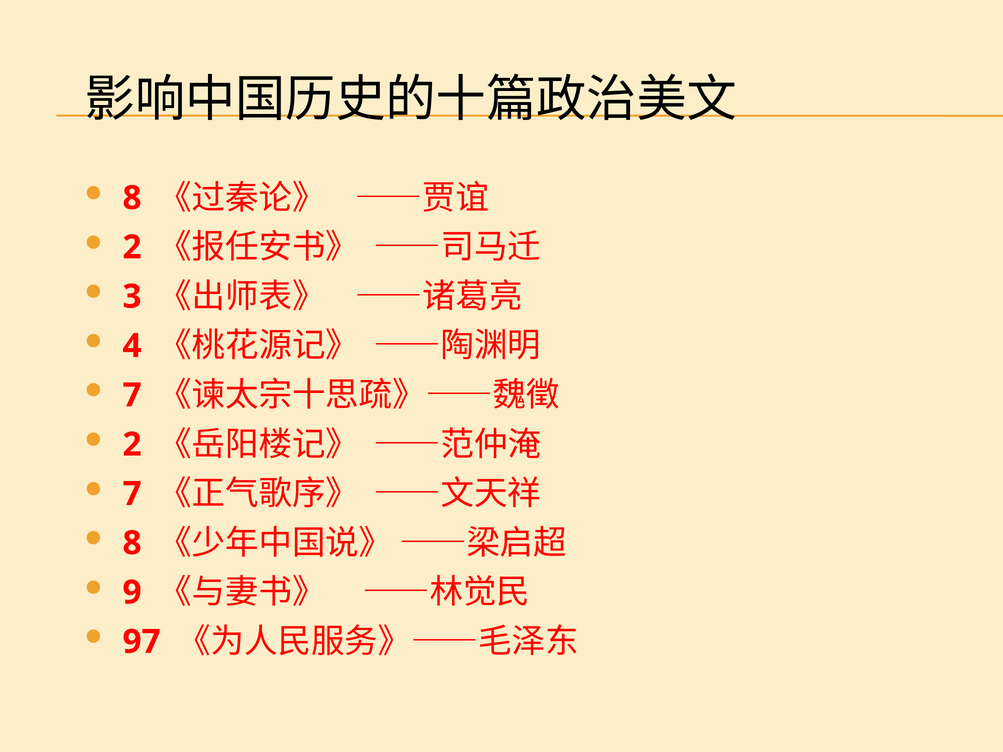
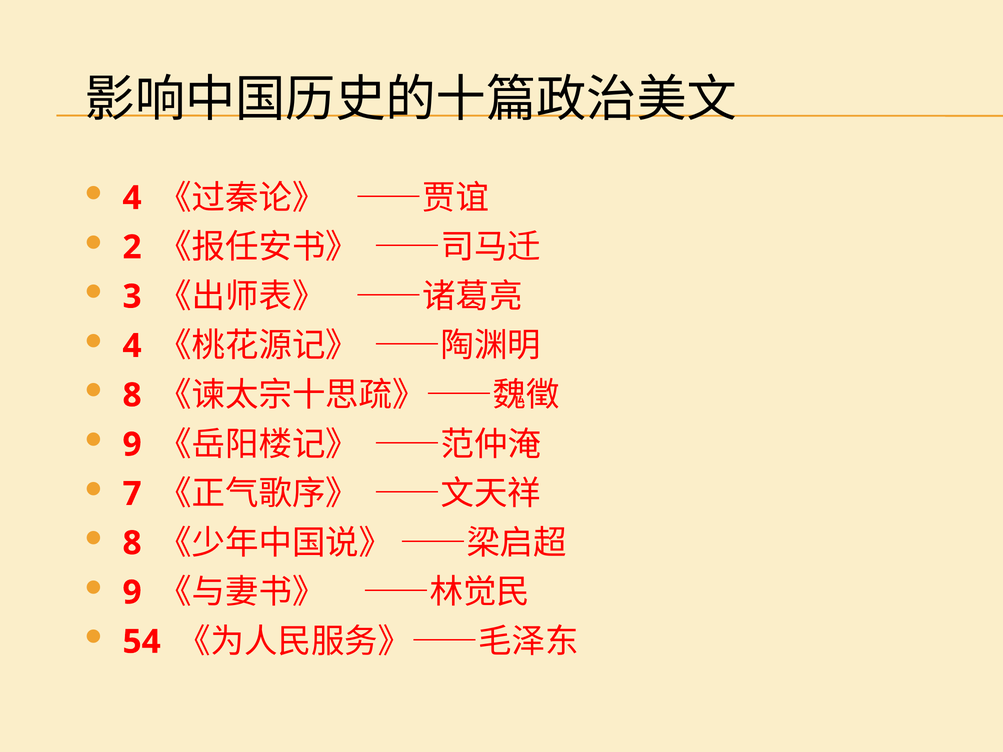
8: 8 -> 4 (132, 198)
7: 7 -> 8 (132, 395)
2: 2 -> 9 (132, 445)
97: 97 -> 54 (142, 642)
